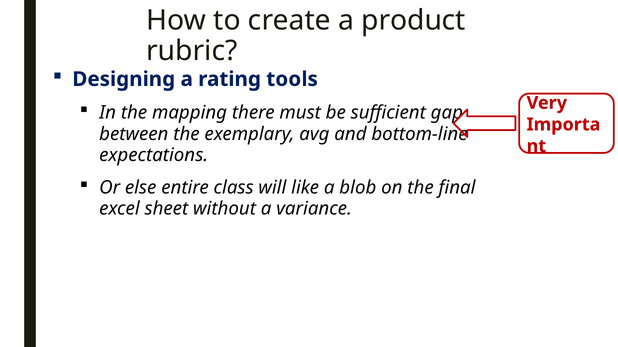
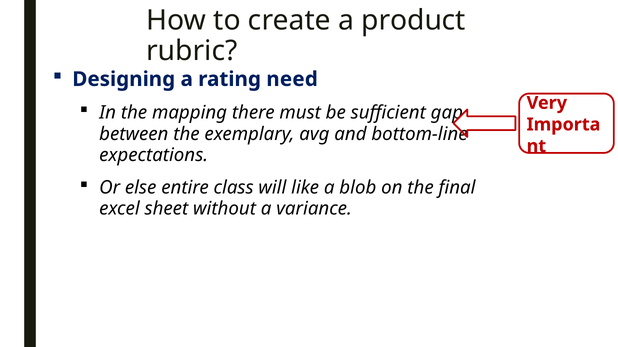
tools: tools -> need (292, 79)
